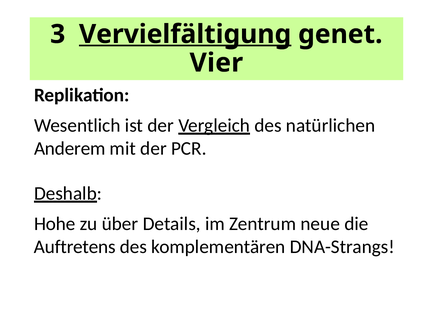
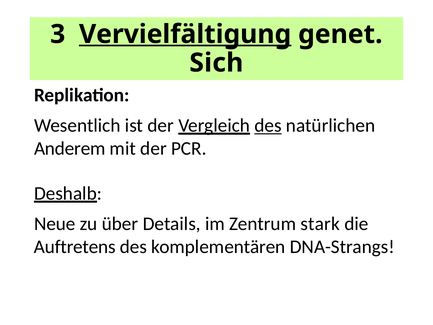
Vier: Vier -> Sich (216, 63)
des underline: none -> present (268, 125)
Hohe: Hohe -> Neue (55, 224)
neue: neue -> stark (320, 224)
